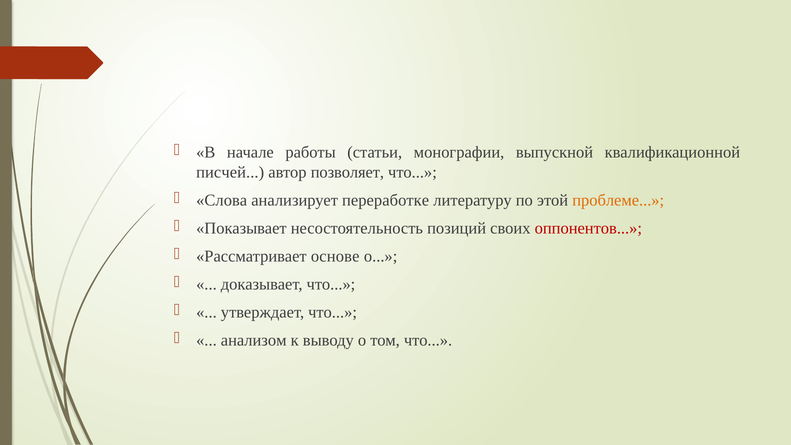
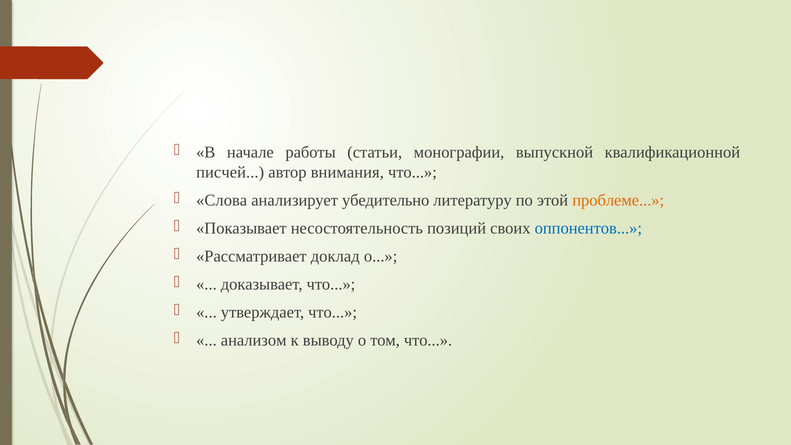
позволяет: позволяет -> внимания (347, 172)
переработке: переработке -> убедительно (386, 200)
оппонентов colour: red -> blue (588, 228)
основе: основе -> доклад (335, 256)
